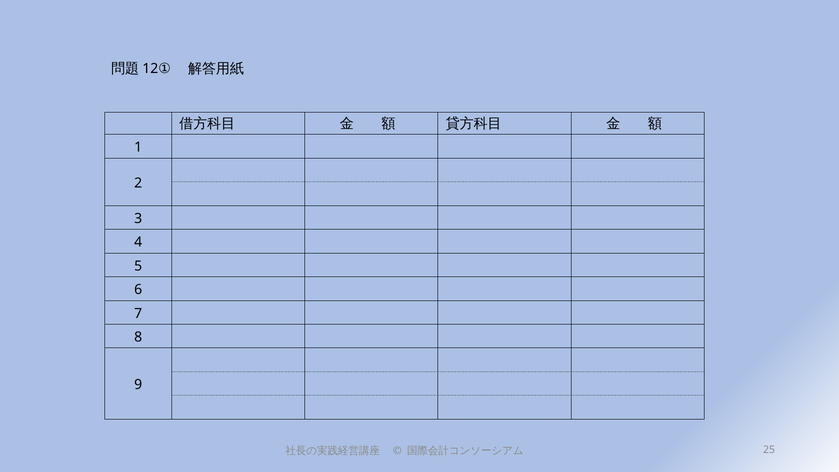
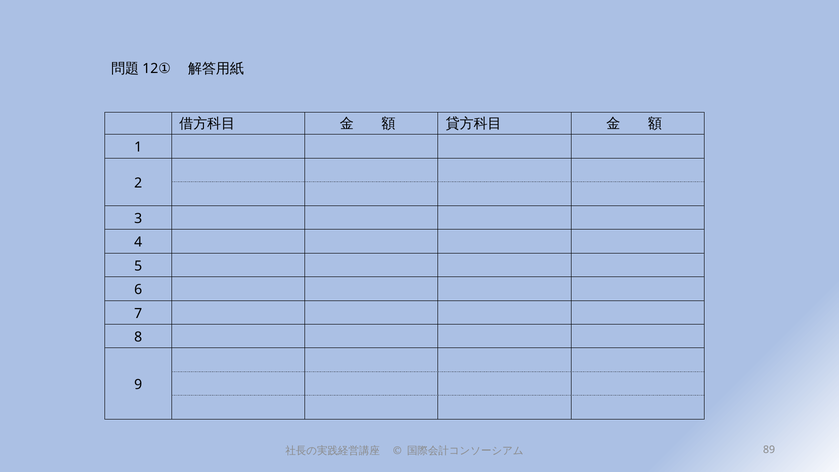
25: 25 -> 89 (769, 450)
